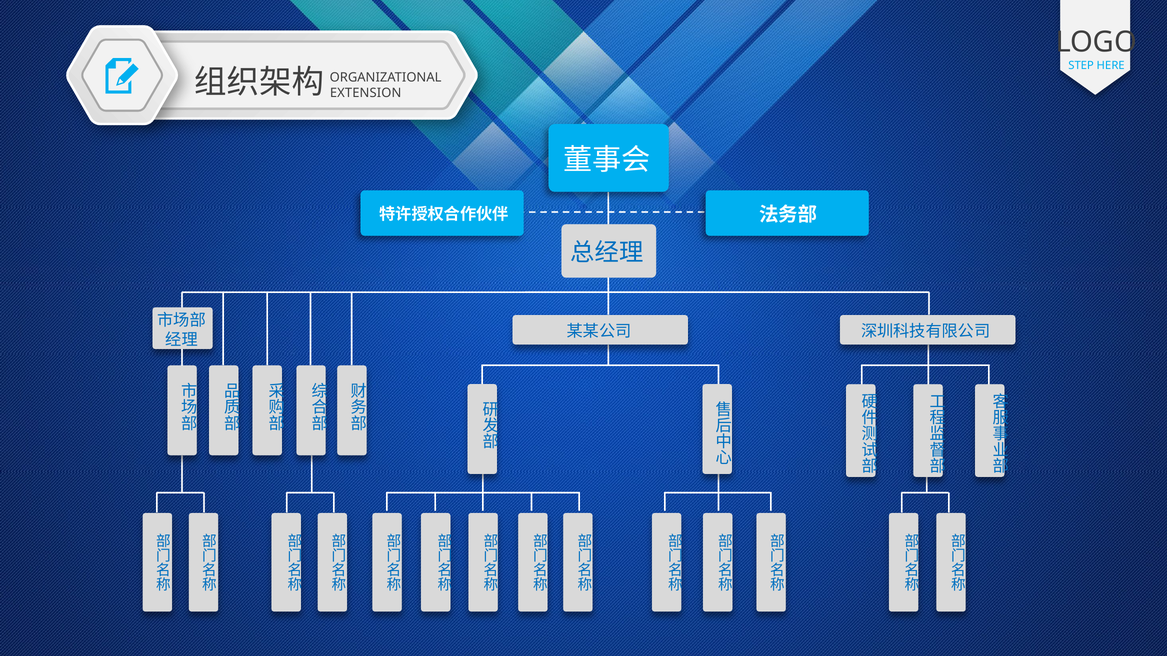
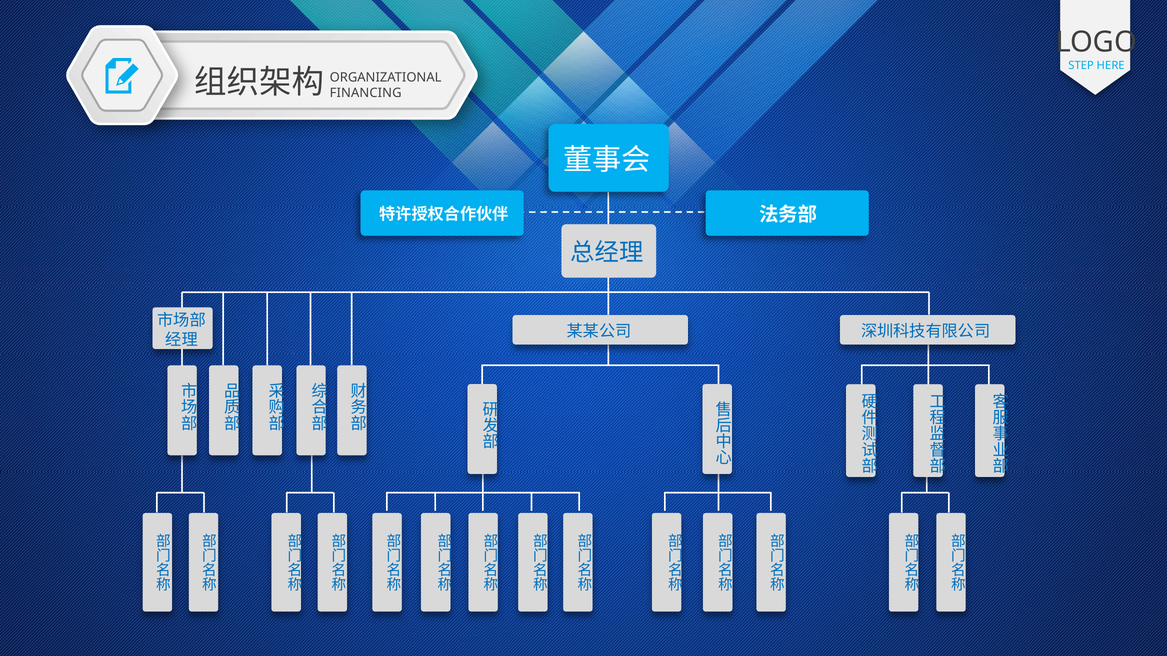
EXTENSION: EXTENSION -> FINANCING (366, 93)
